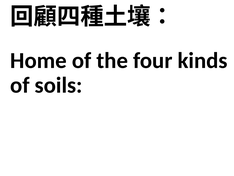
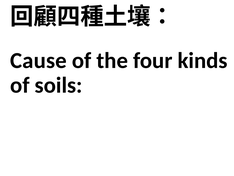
Home: Home -> Cause (38, 60)
